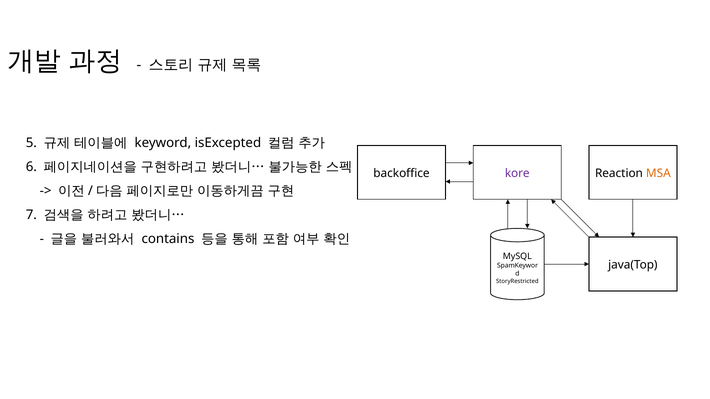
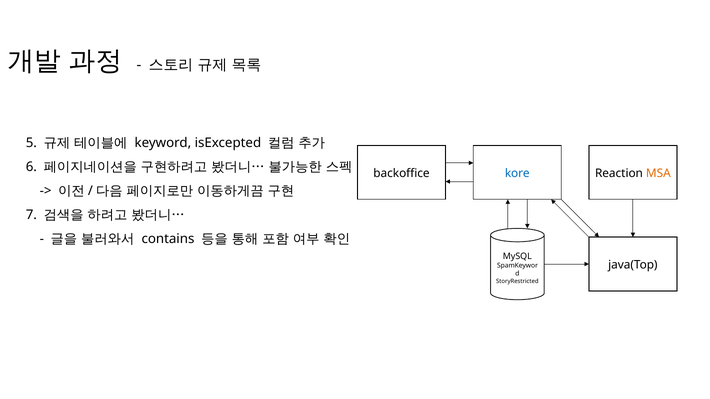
kore colour: purple -> blue (517, 173)
